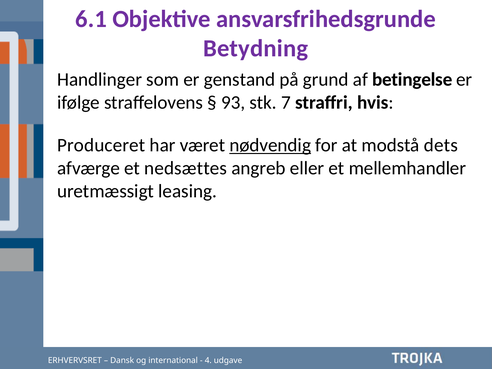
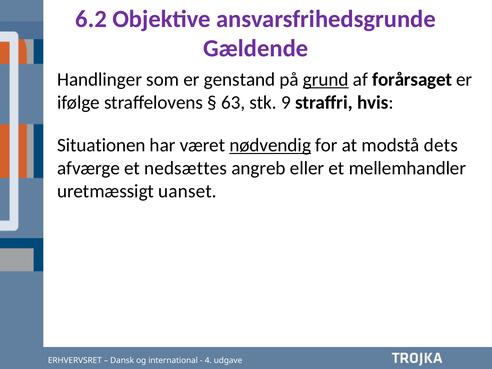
6.1: 6.1 -> 6.2 (91, 19)
Betydning: Betydning -> Gældende (256, 48)
grund underline: none -> present (326, 80)
betingelse: betingelse -> forårsaget (412, 80)
93: 93 -> 63 (233, 103)
7: 7 -> 9 (286, 103)
Produceret: Produceret -> Situationen (101, 145)
leasing: leasing -> uanset (187, 191)
